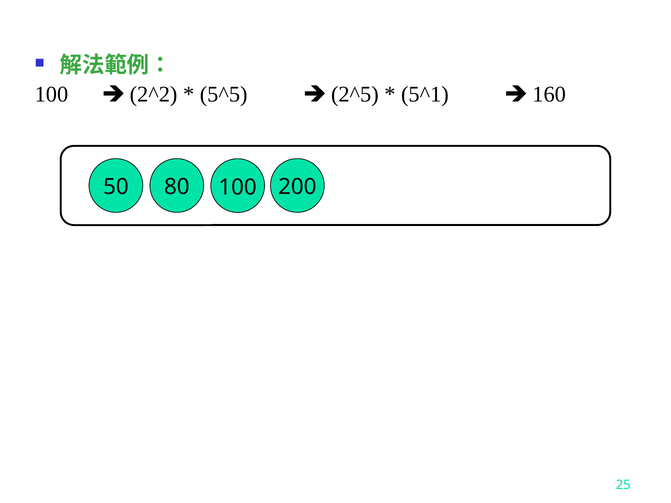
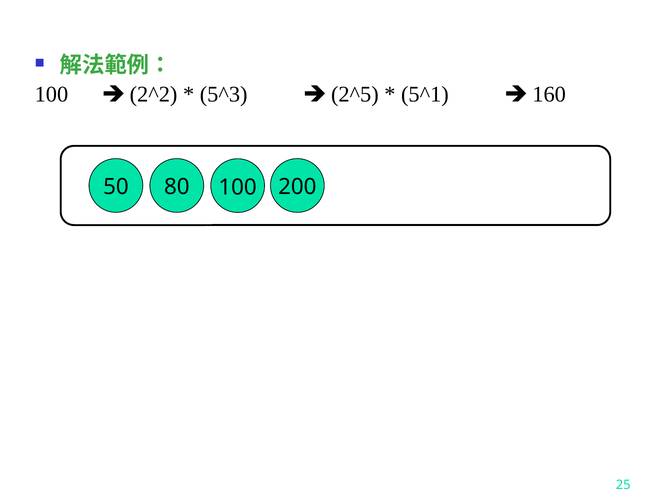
5^5: 5^5 -> 5^3 (224, 94)
